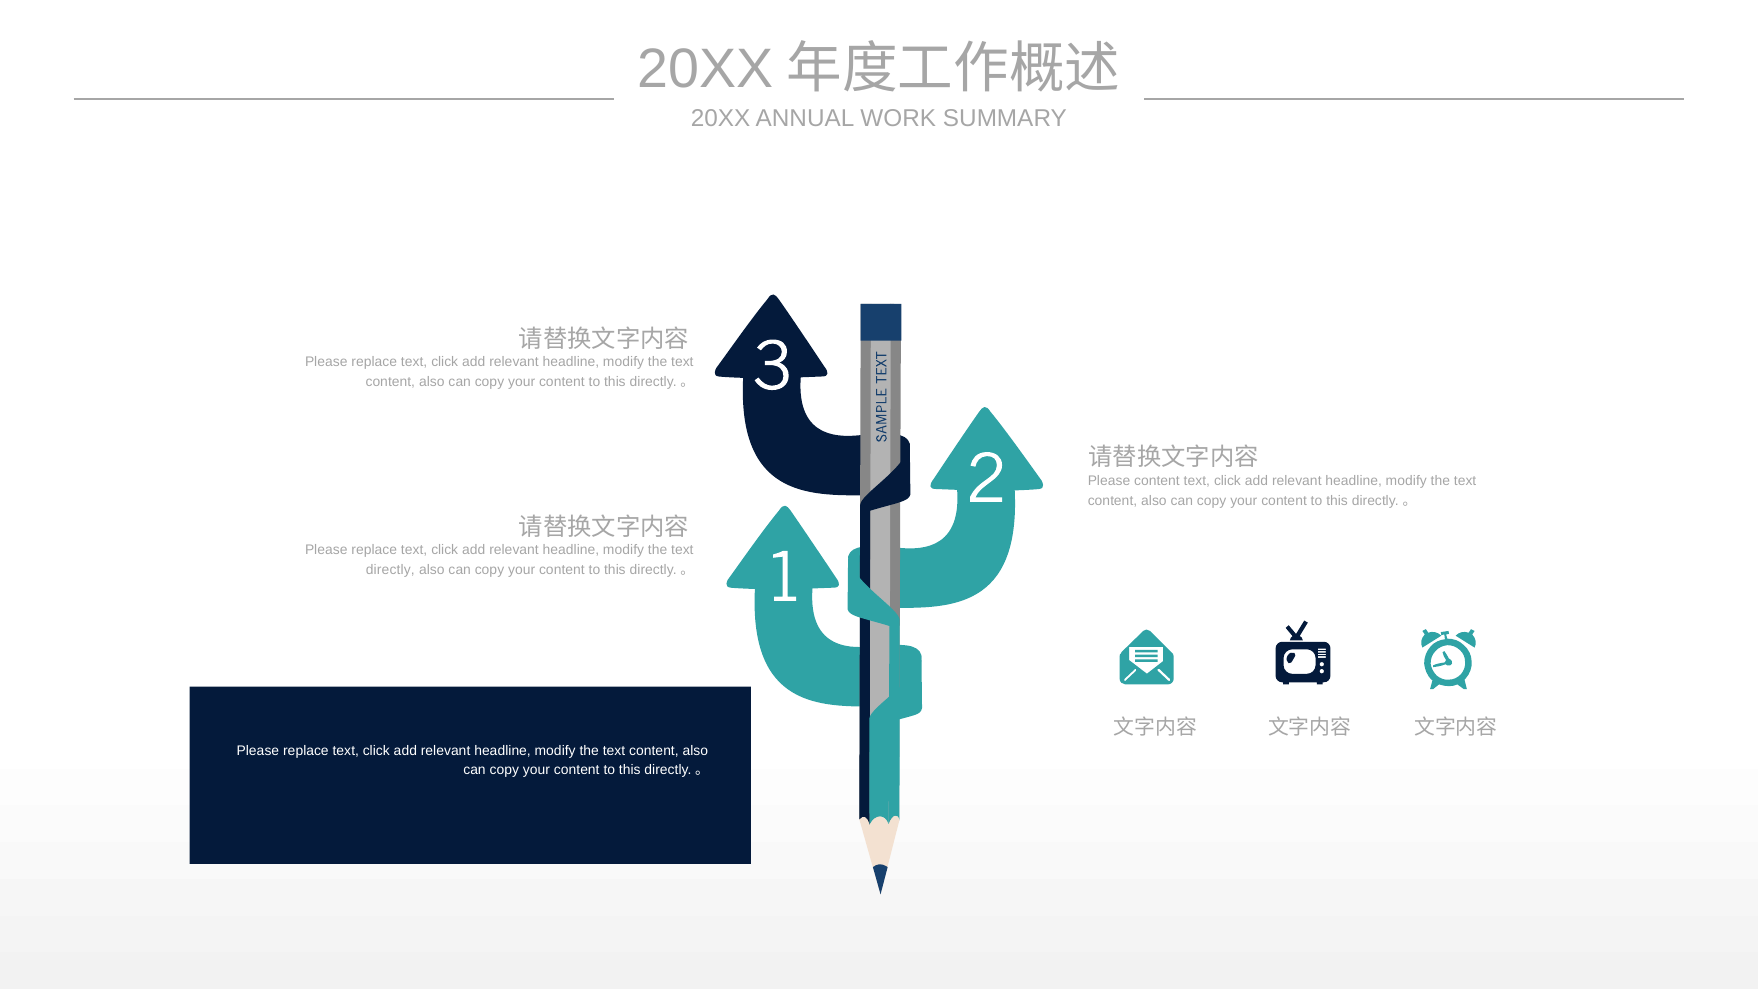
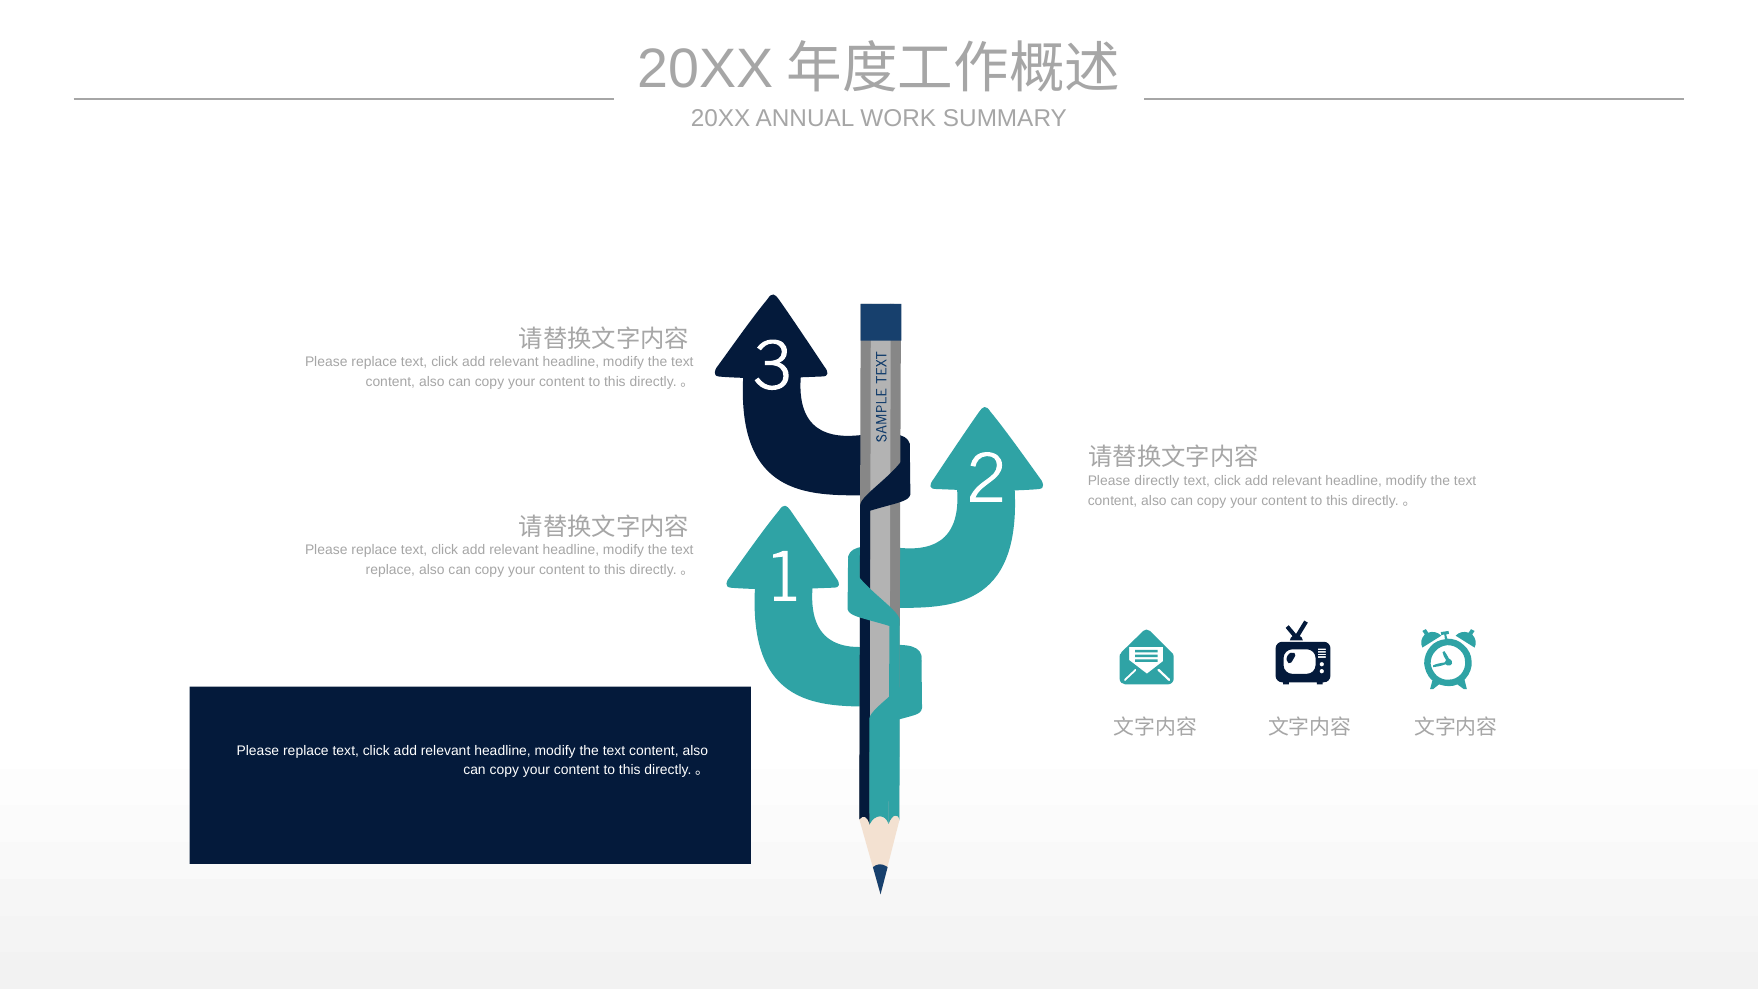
Please content: content -> directly (1157, 481)
directly: directly -> replace (390, 570)
